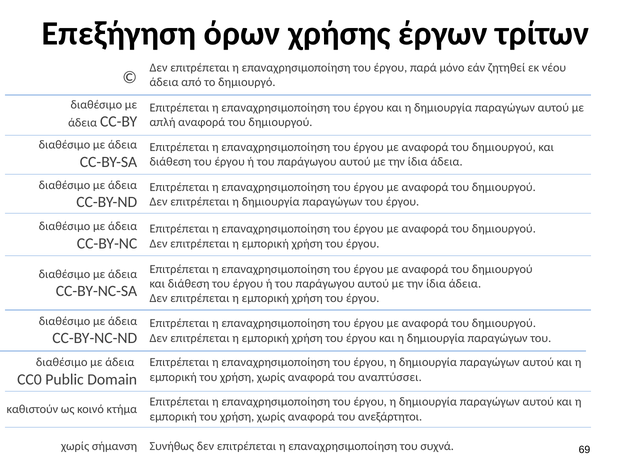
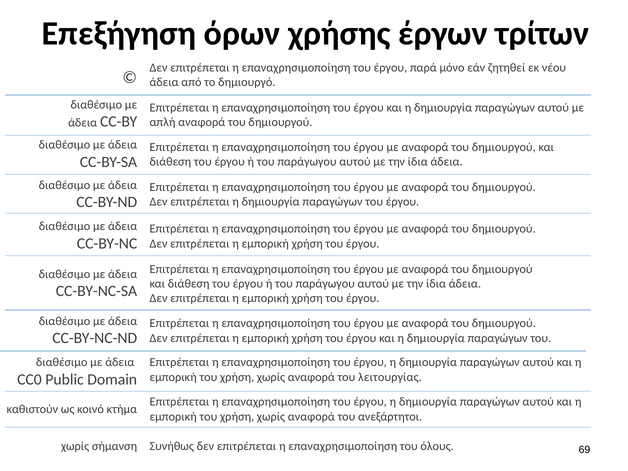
αναπτύσσει: αναπτύσσει -> λειτουργίας (390, 377)
συχνά: συχνά -> όλους (437, 446)
